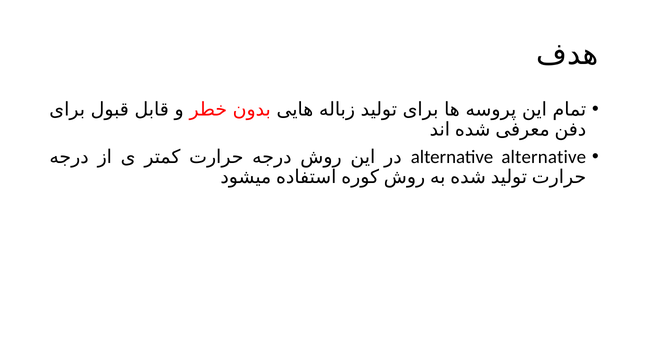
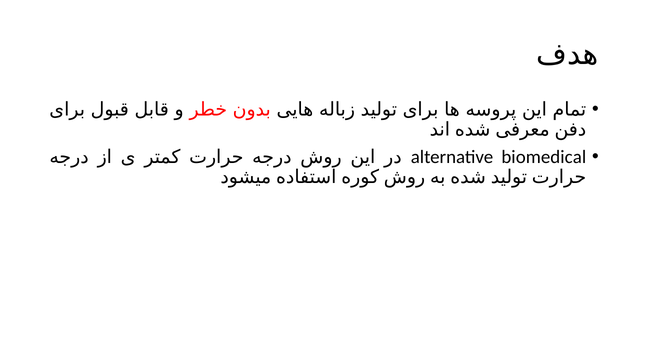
alternative alternative: alternative -> biomedical (544, 157)
